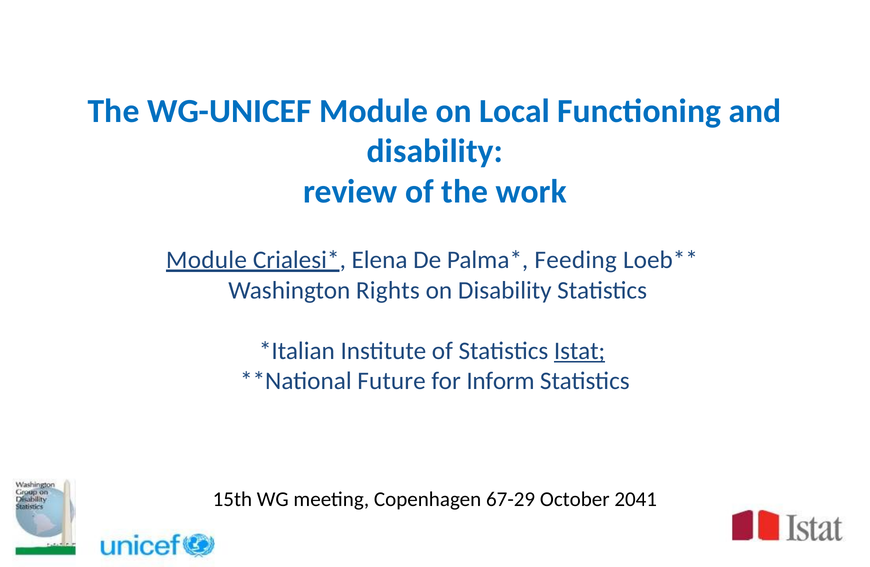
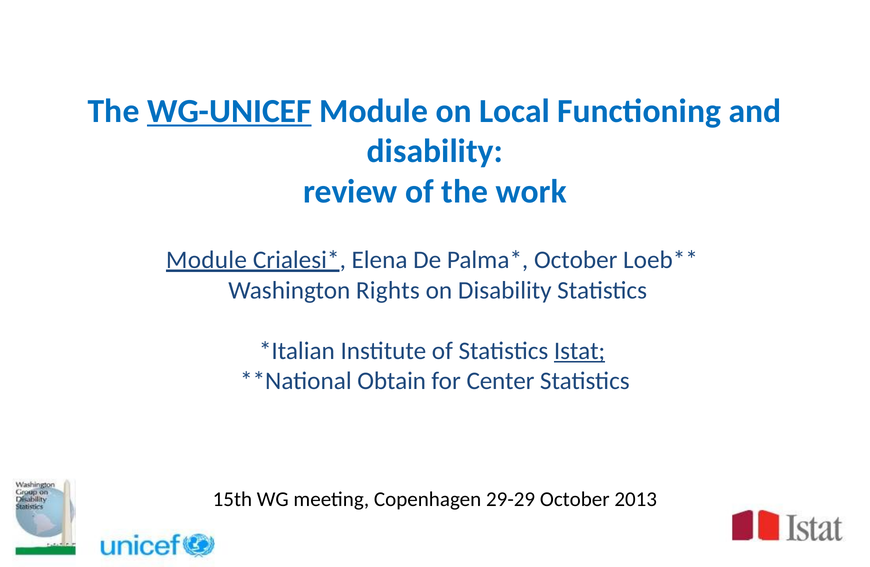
WG-UNICEF underline: none -> present (229, 111)
Feeding: Feeding -> October (576, 260)
Future: Future -> Obtain (392, 381)
Inform: Inform -> Center (500, 381)
67-29: 67-29 -> 29-29 (511, 500)
2041: 2041 -> 2013 (636, 500)
